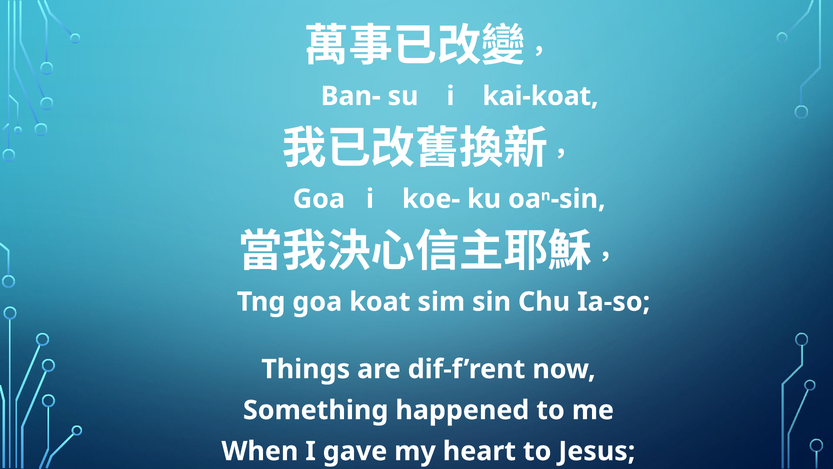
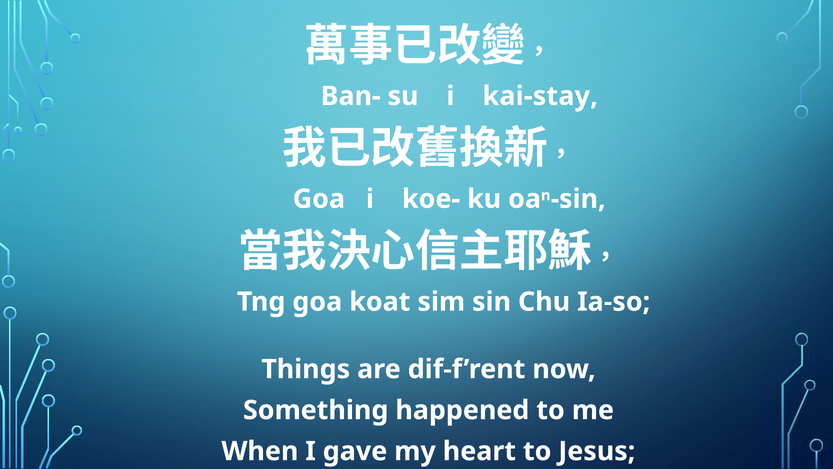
kai-koat: kai-koat -> kai-stay (540, 96)
